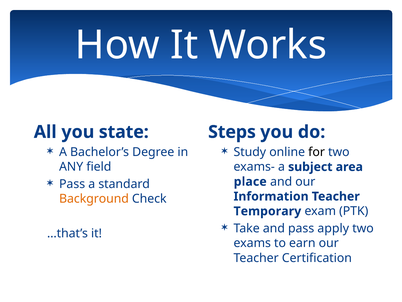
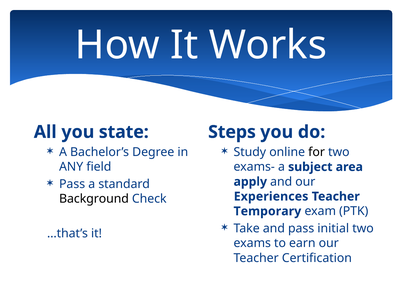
place: place -> apply (250, 181)
Information: Information -> Experiences (271, 196)
Background colour: orange -> black (94, 199)
apply: apply -> initial (333, 228)
